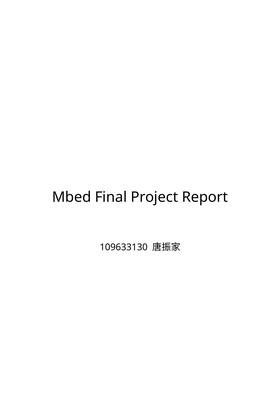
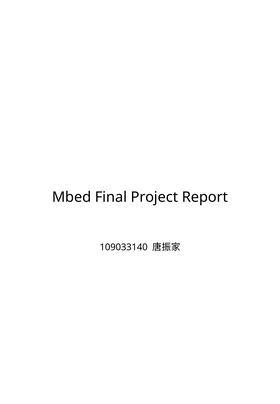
109633130: 109633130 -> 109033140 (124, 247)
